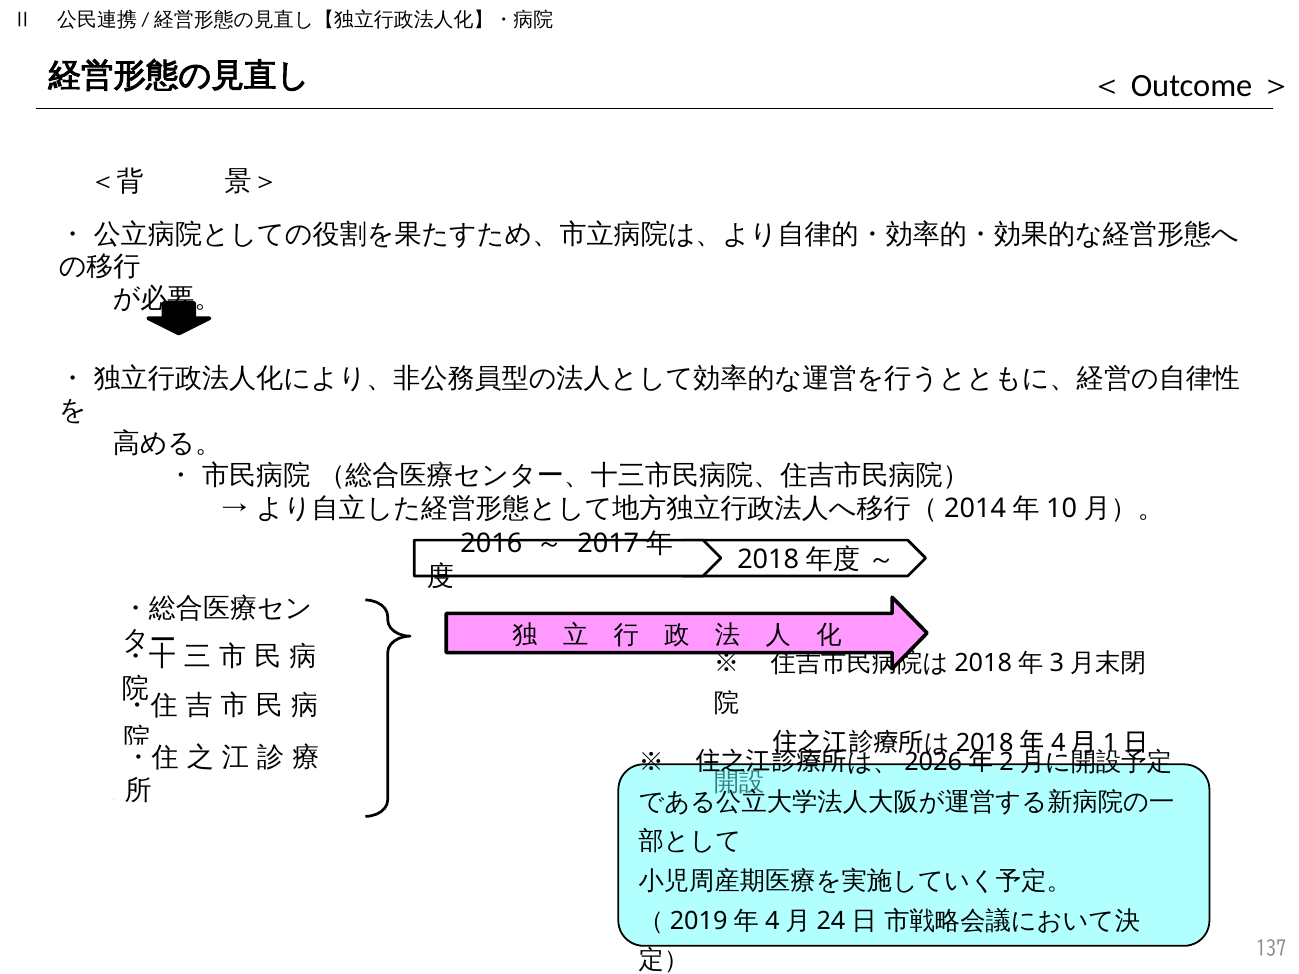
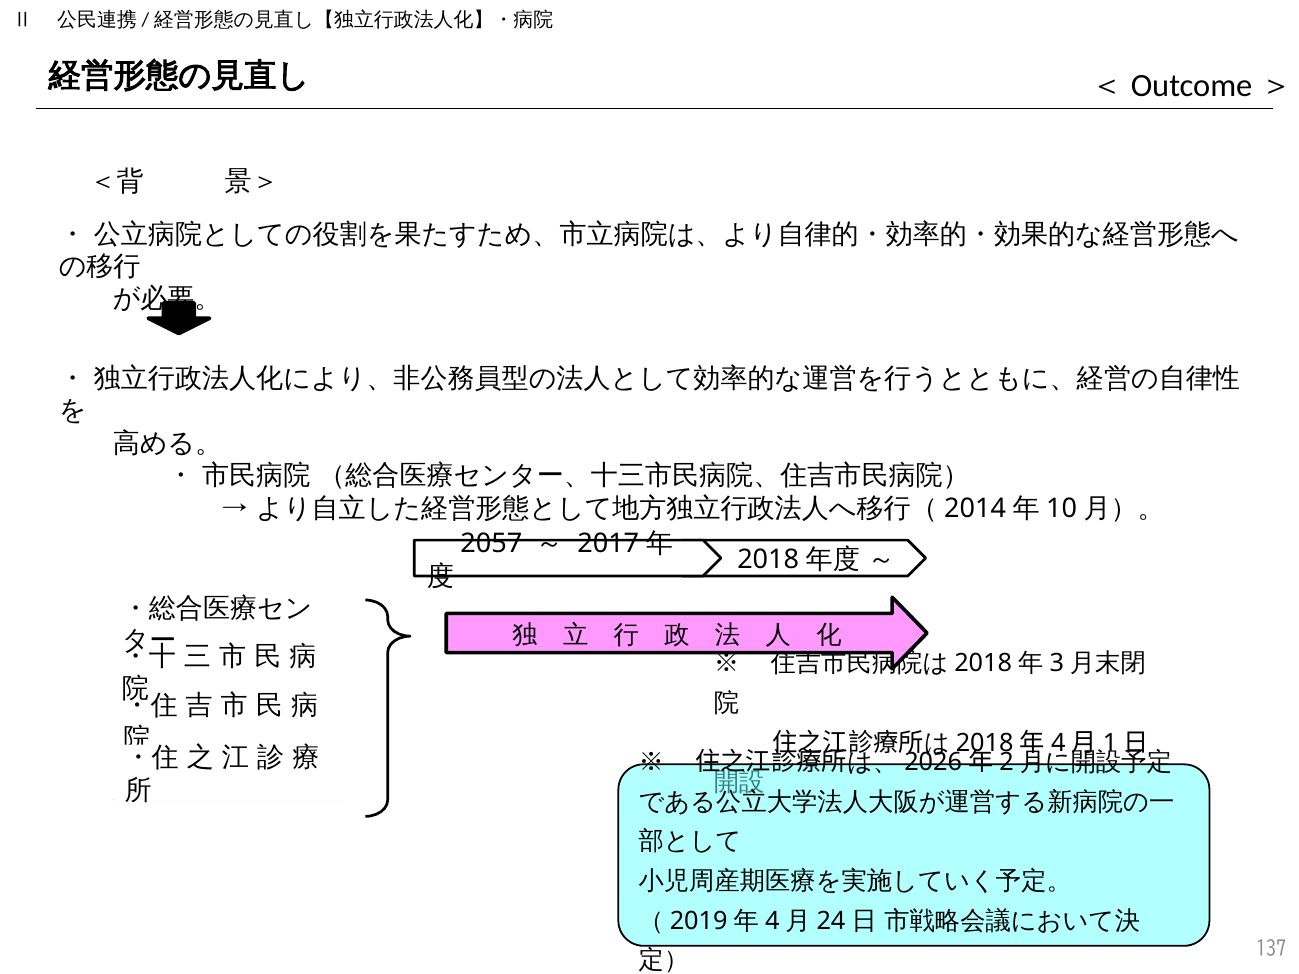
2016: 2016 -> 2057 (491, 544)
